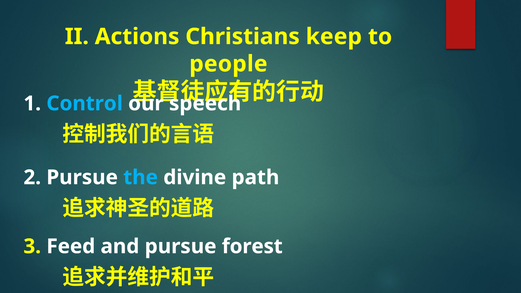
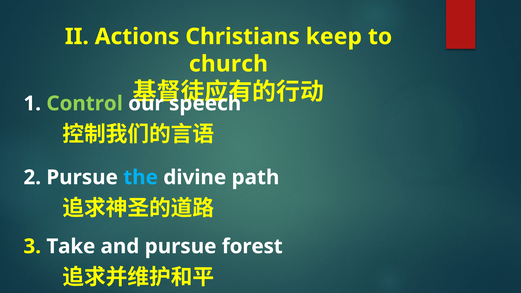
people: people -> church (228, 64)
Control colour: light blue -> light green (85, 104)
Feed: Feed -> Take (71, 246)
